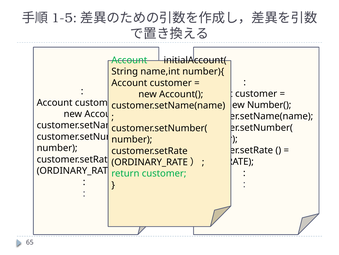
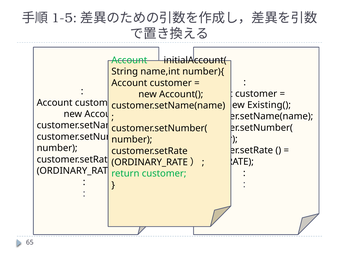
Number(: Number( -> Existing( (269, 105)
